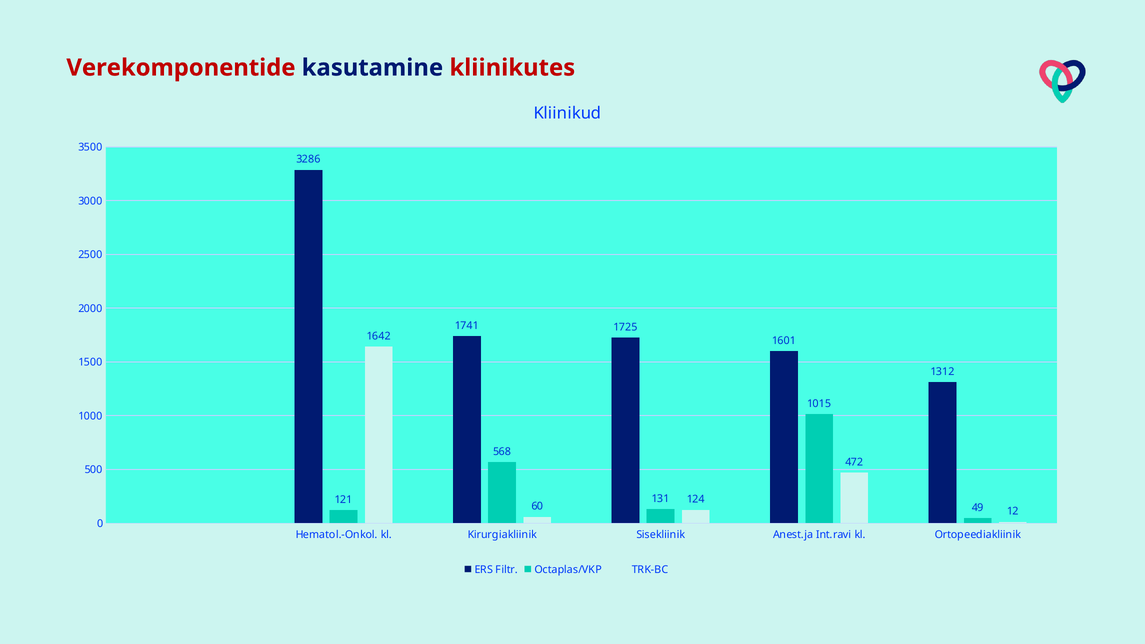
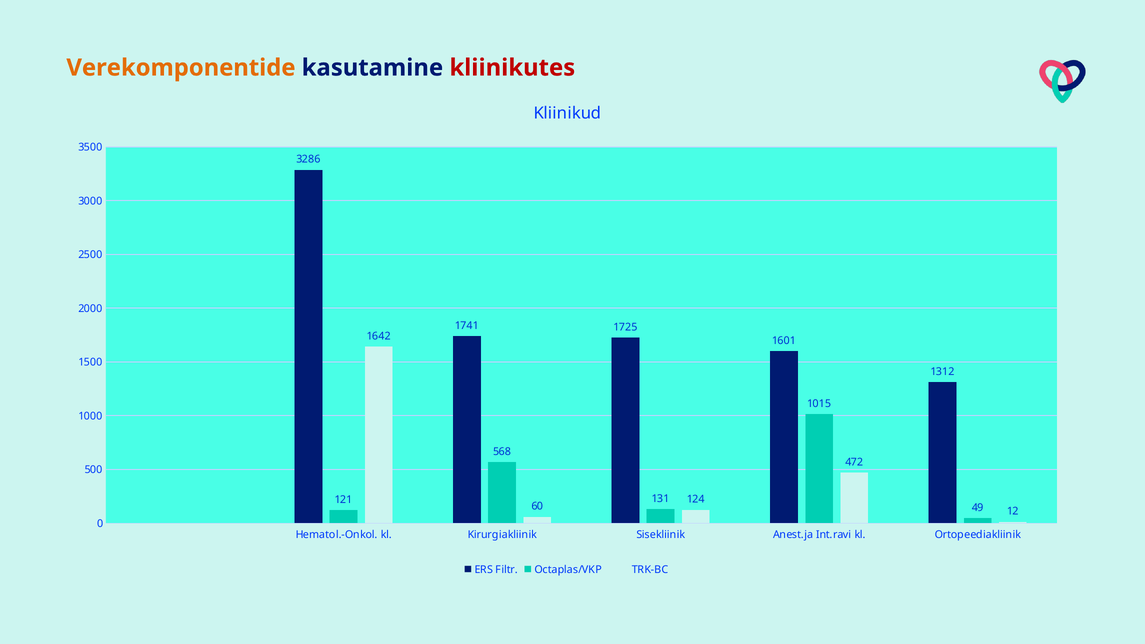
Verekomponentide colour: red -> orange (181, 68)
